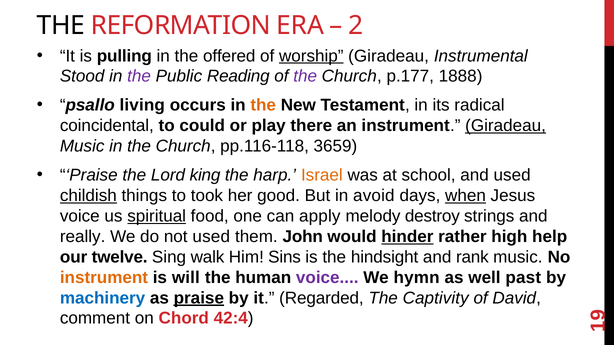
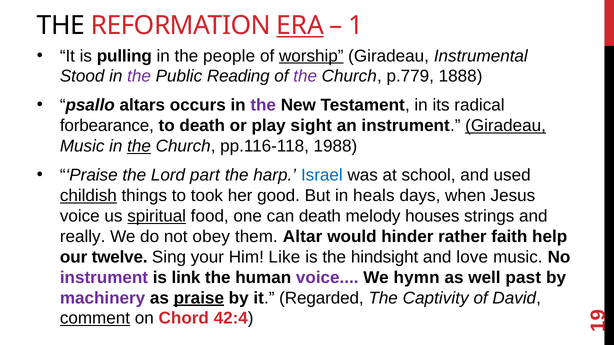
ERA underline: none -> present (300, 25)
2: 2 -> 1 (356, 25)
offered: offered -> people (229, 56)
p.177: p.177 -> p.779 (410, 76)
living: living -> altars (142, 105)
the colour: orange -> purple (263, 105)
coincidental: coincidental -> forbearance (107, 126)
to could: could -> death (202, 126)
there: there -> sight (311, 126)
the underline: none -> present (139, 146)
3659: 3659 -> 1988 (335, 146)
king: king -> part (205, 175)
Israel colour: orange -> blue (322, 175)
avoid: avoid -> heals (374, 196)
when underline: present -> none (465, 196)
can apply: apply -> death (320, 216)
destroy: destroy -> houses (432, 216)
not used: used -> obey (211, 237)
John: John -> Altar (303, 237)
hinder underline: present -> none (407, 237)
high: high -> faith (509, 237)
walk: walk -> your (207, 257)
Sins: Sins -> Like (284, 257)
rank: rank -> love (472, 257)
instrument colour: orange -> purple (104, 278)
will: will -> link (186, 278)
machinery colour: blue -> purple (103, 298)
comment underline: none -> present (95, 319)
